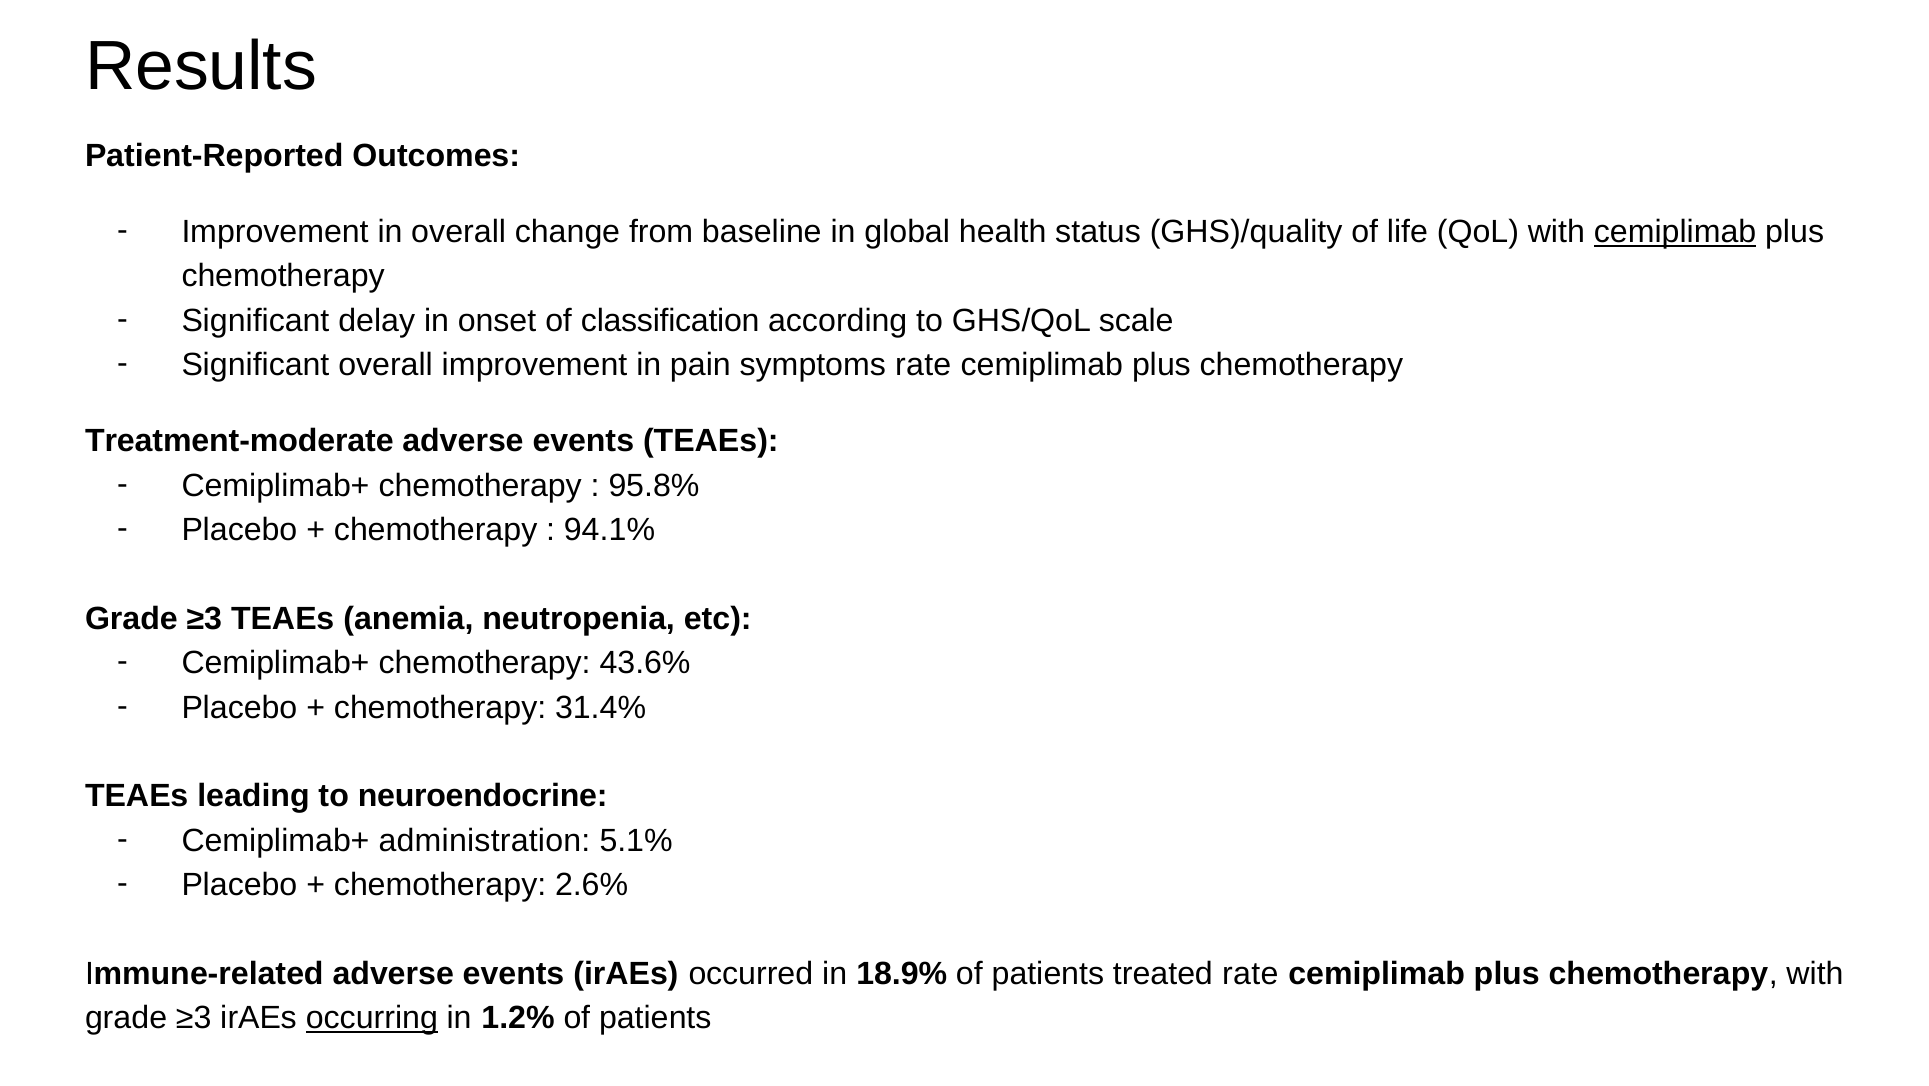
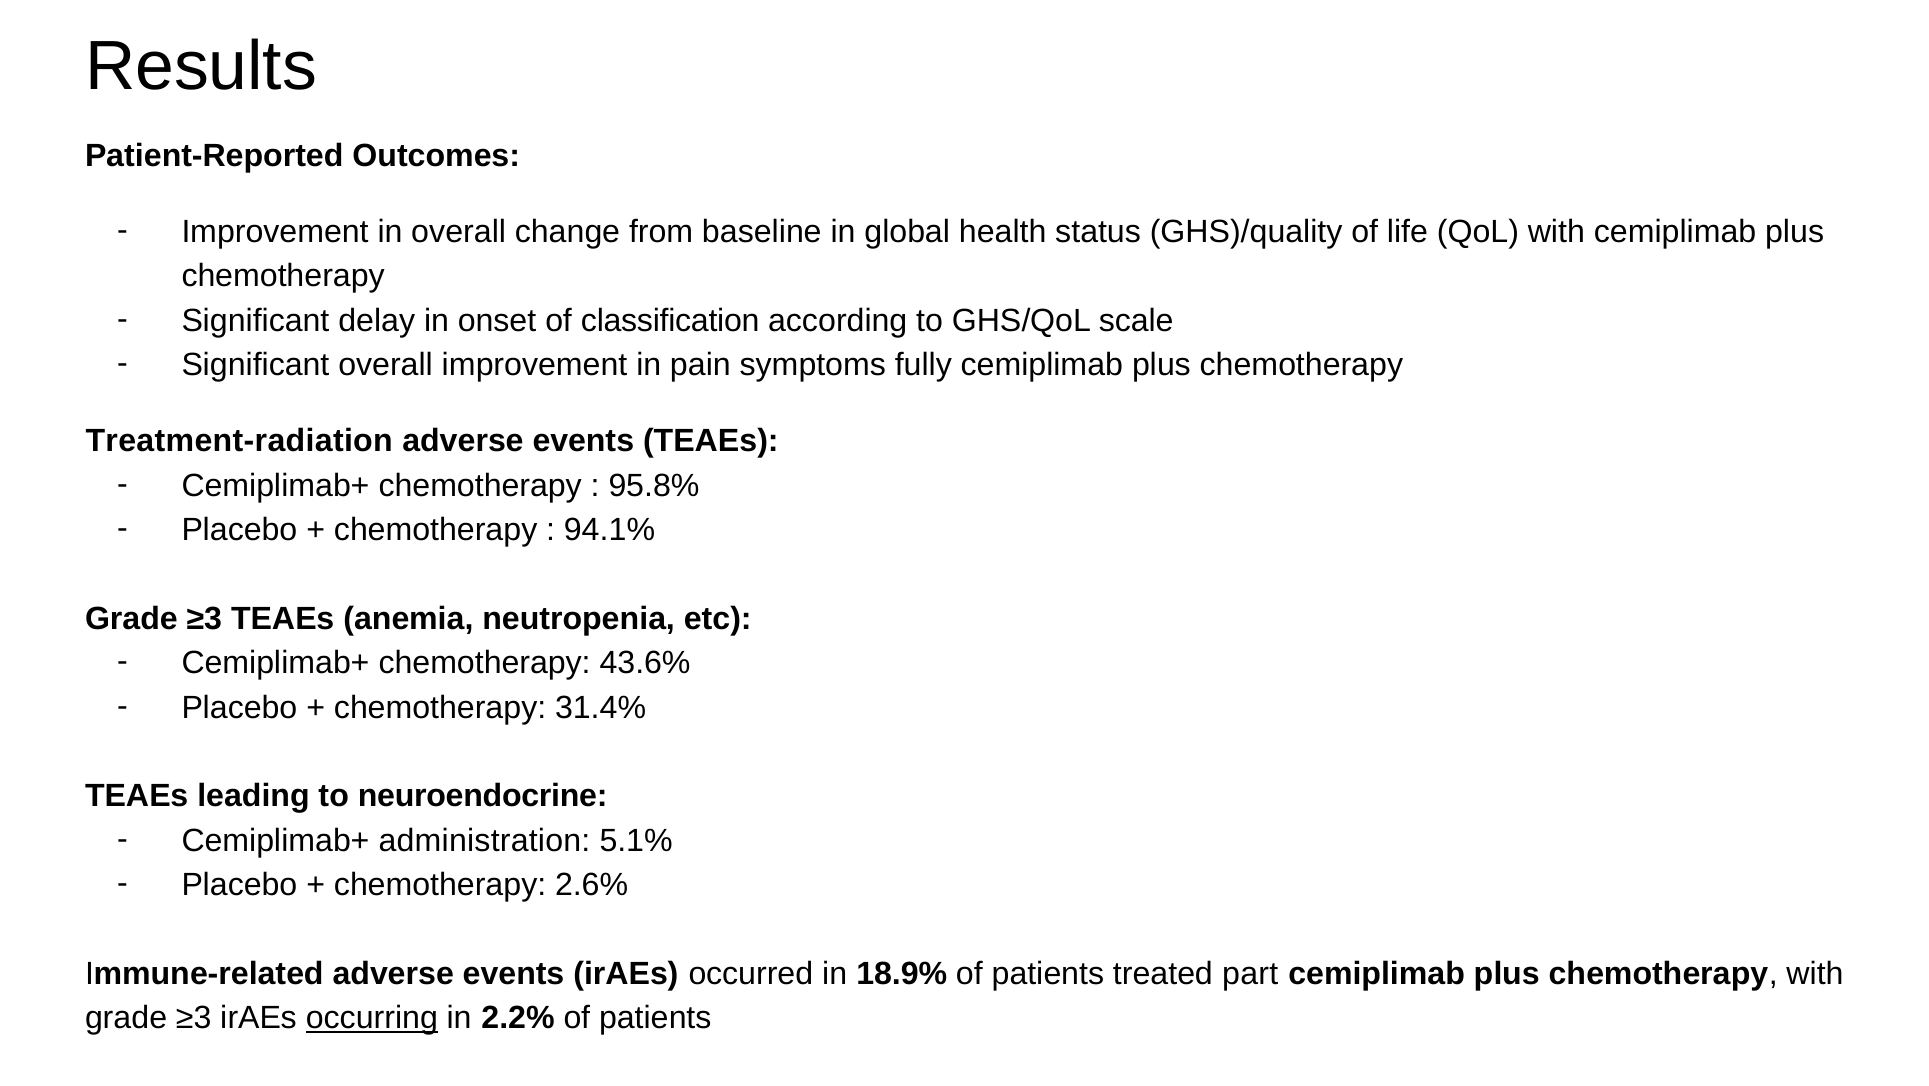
cemiplimab underline: present -> none (1675, 232)
symptoms rate: rate -> fully (923, 365)
Treatment-moderate: Treatment-moderate -> Treatment-radiation (239, 441)
treated rate: rate -> part (1250, 974)
1.2%: 1.2% -> 2.2% (518, 1018)
